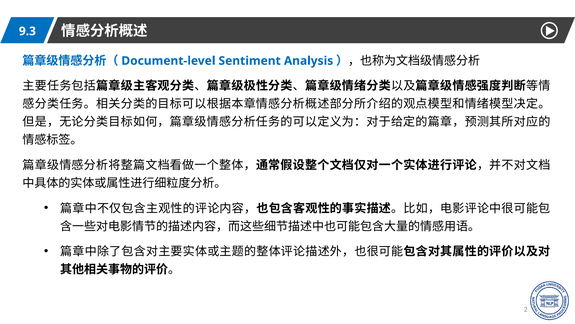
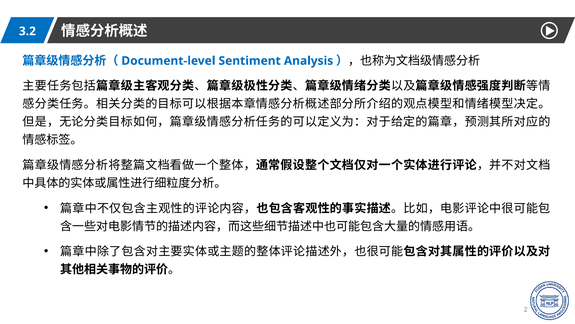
9.3: 9.3 -> 3.2 (27, 31)
